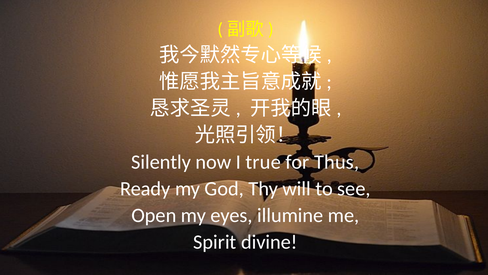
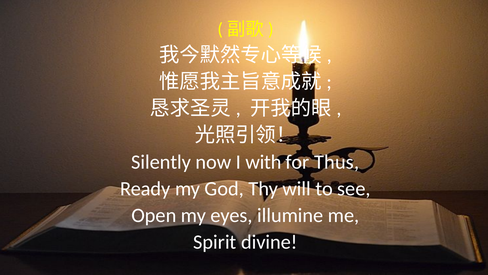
true: true -> with (263, 162)
